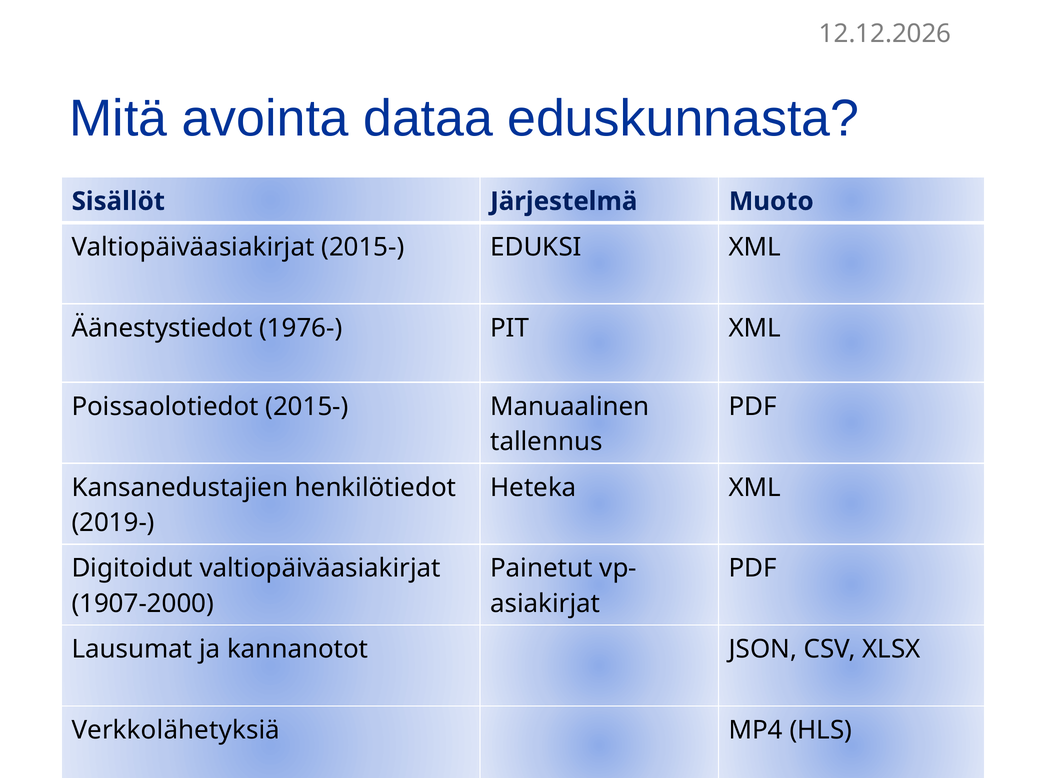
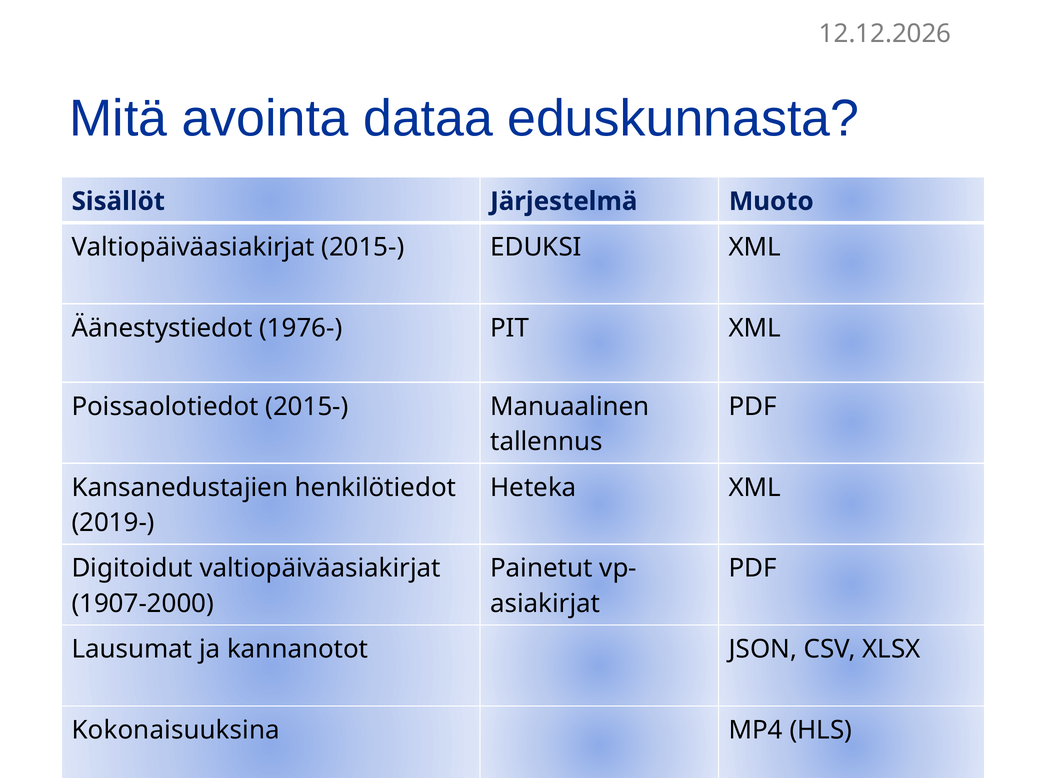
Verkkolähetyksiä: Verkkolähetyksiä -> Kokonaisuuksina (176, 731)
